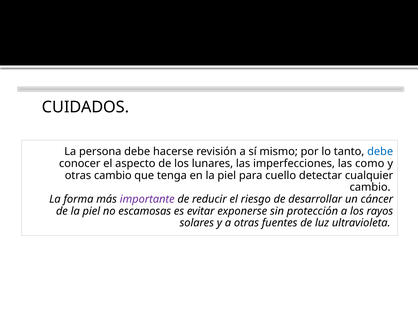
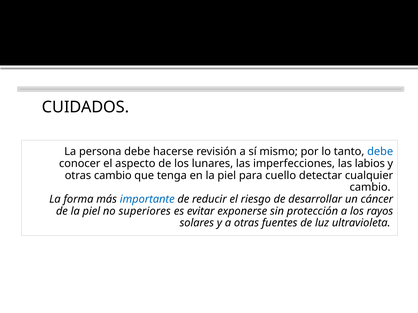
como: como -> labios (370, 164)
importante colour: purple -> blue (147, 200)
escamosas: escamosas -> superiores (145, 211)
